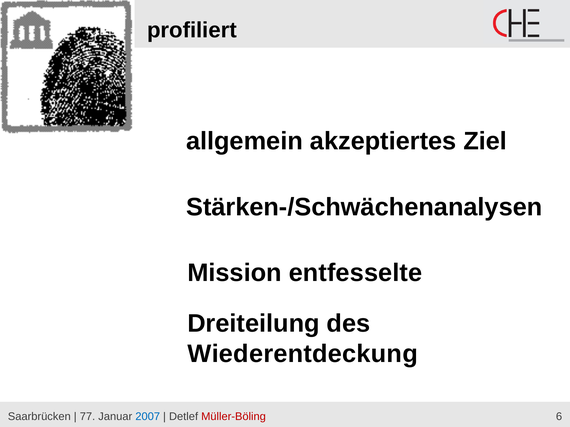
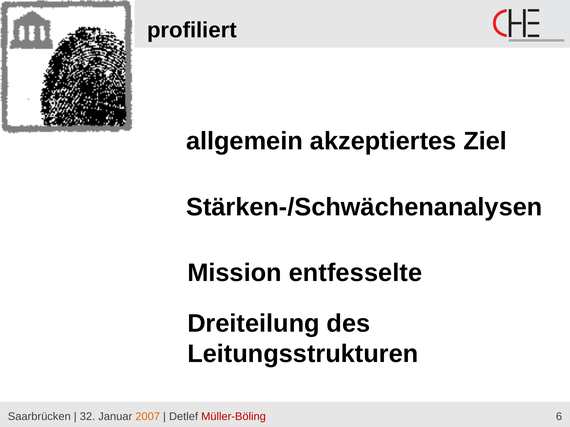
Wiederentdeckung: Wiederentdeckung -> Leitungsstrukturen (303, 354)
77: 77 -> 32 (87, 417)
2007 colour: blue -> orange (148, 417)
